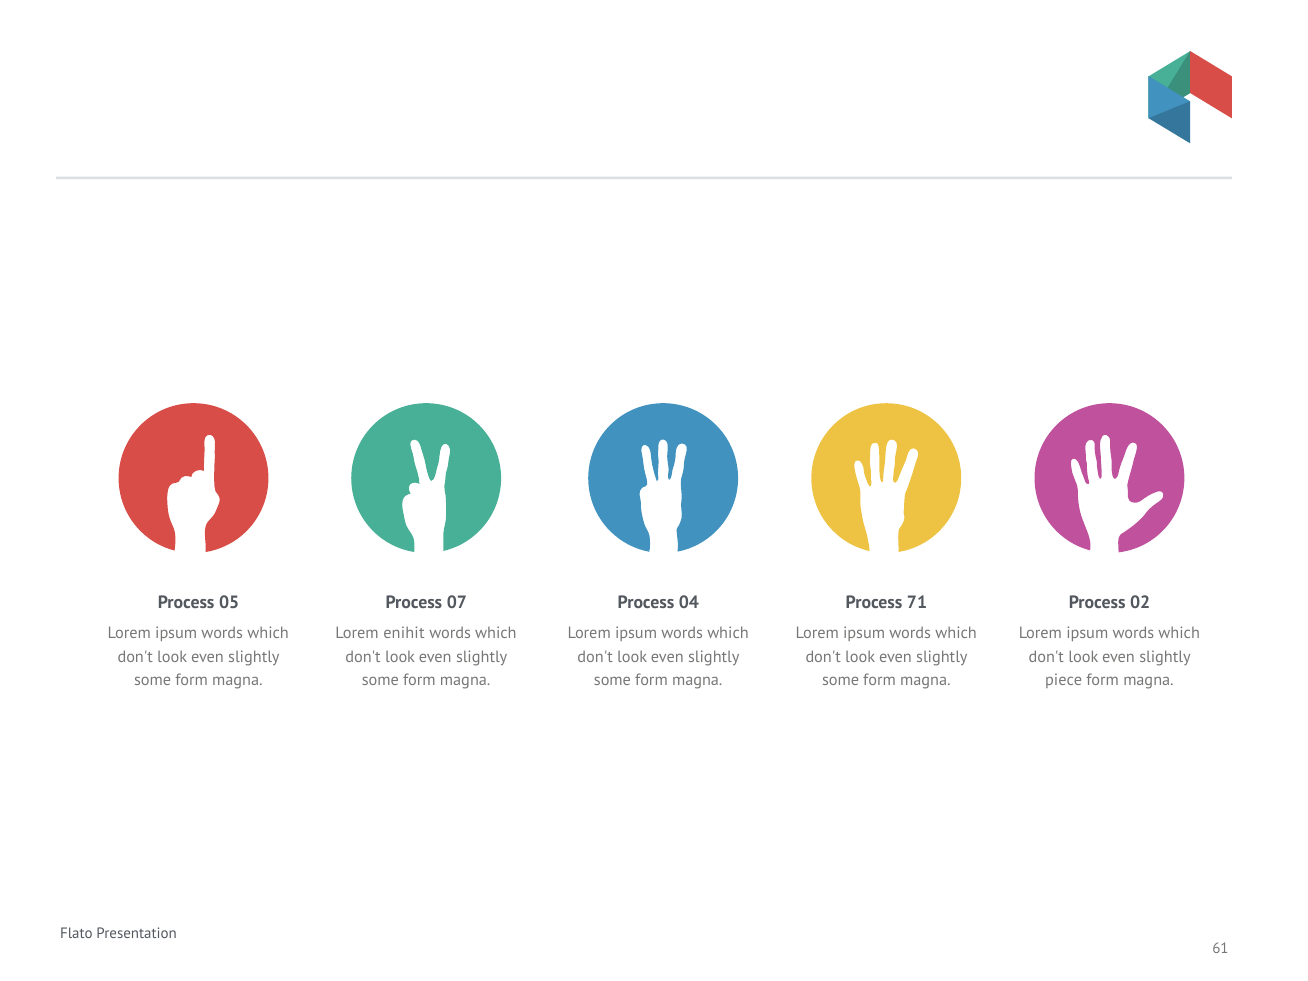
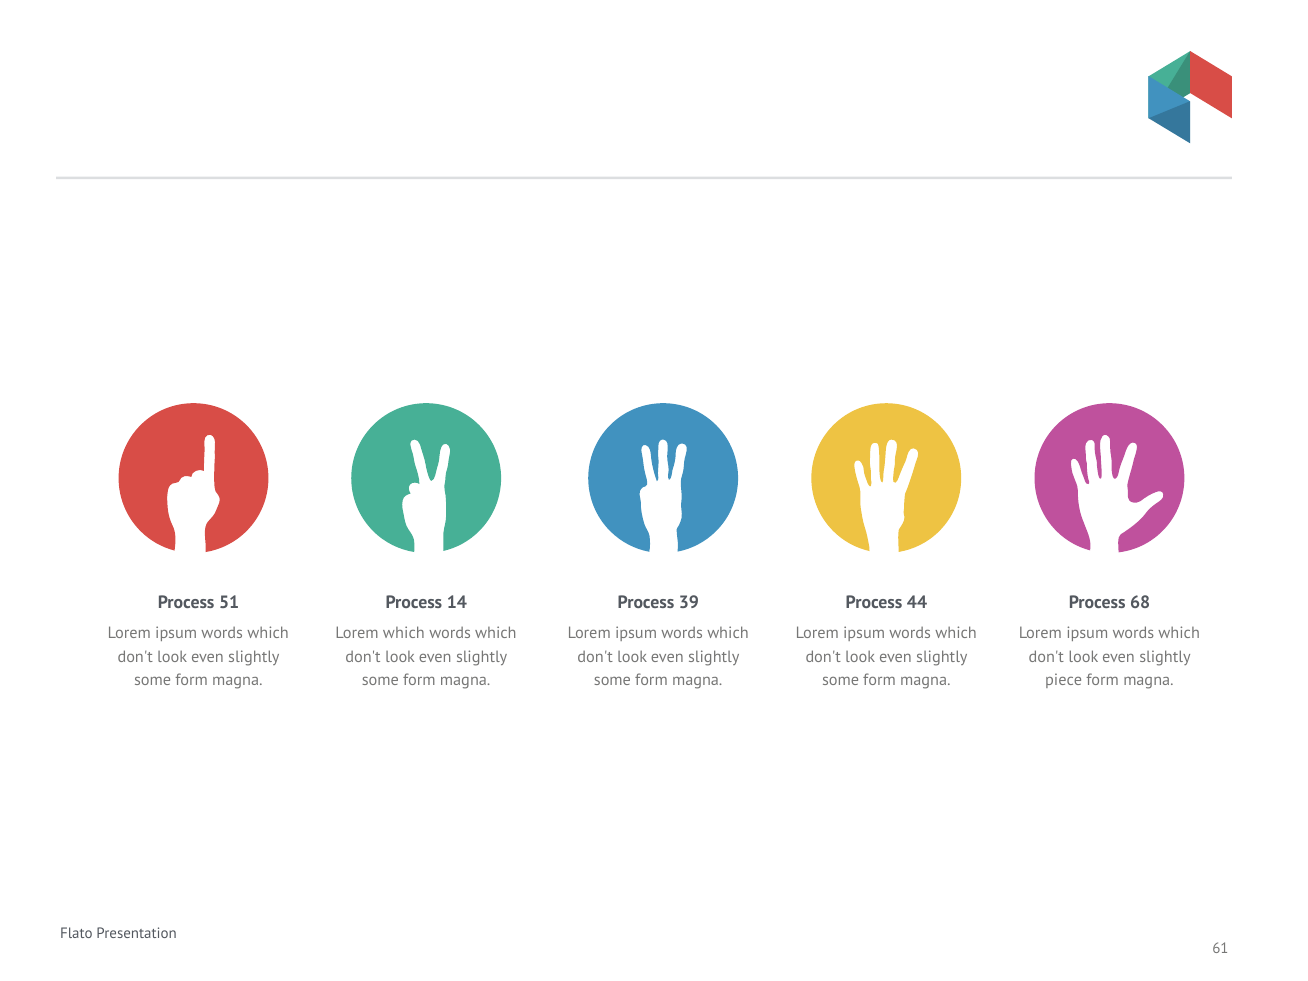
05: 05 -> 51 (229, 603)
07: 07 -> 14 (457, 603)
04: 04 -> 39 (689, 603)
71: 71 -> 44 (917, 603)
02: 02 -> 68 (1140, 603)
Lorem enihit: enihit -> which (404, 633)
